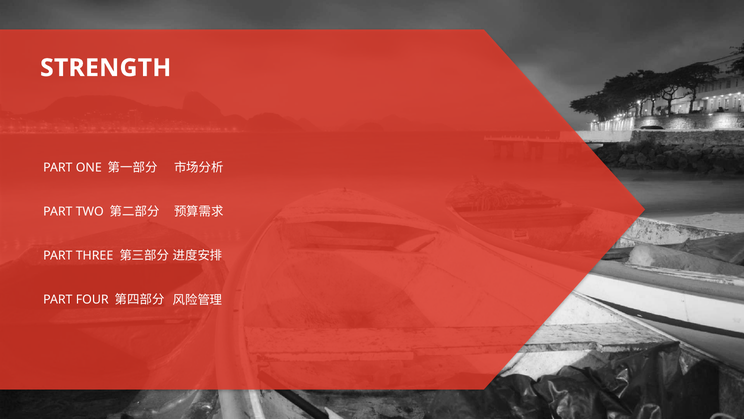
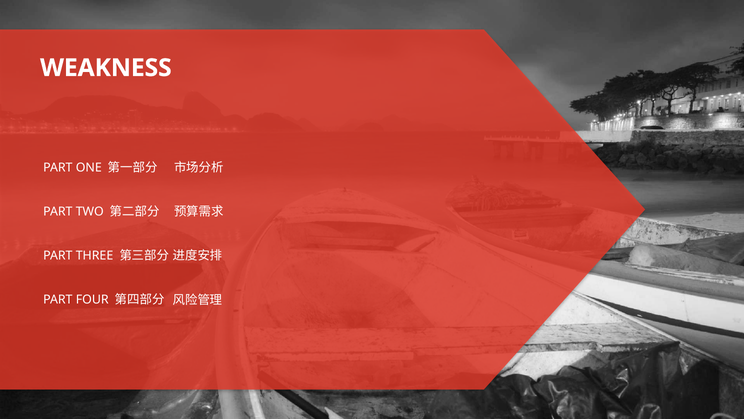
STRENGTH: STRENGTH -> WEAKNESS (106, 68)
